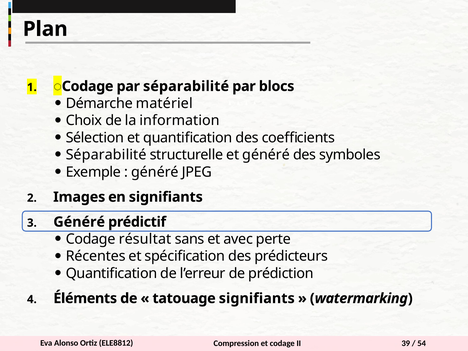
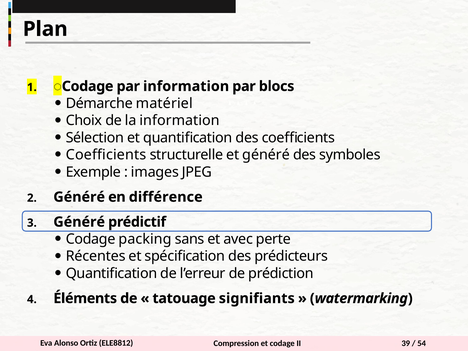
par séparabilité: séparabilité -> information (186, 86)
Séparabilité: Séparabilité -> Coefficients (106, 155)
généré: généré -> images (155, 172)
Images: Images -> Généré (79, 197)
en signifiants: signifiants -> différence (166, 197)
résultat: résultat -> packing (145, 239)
